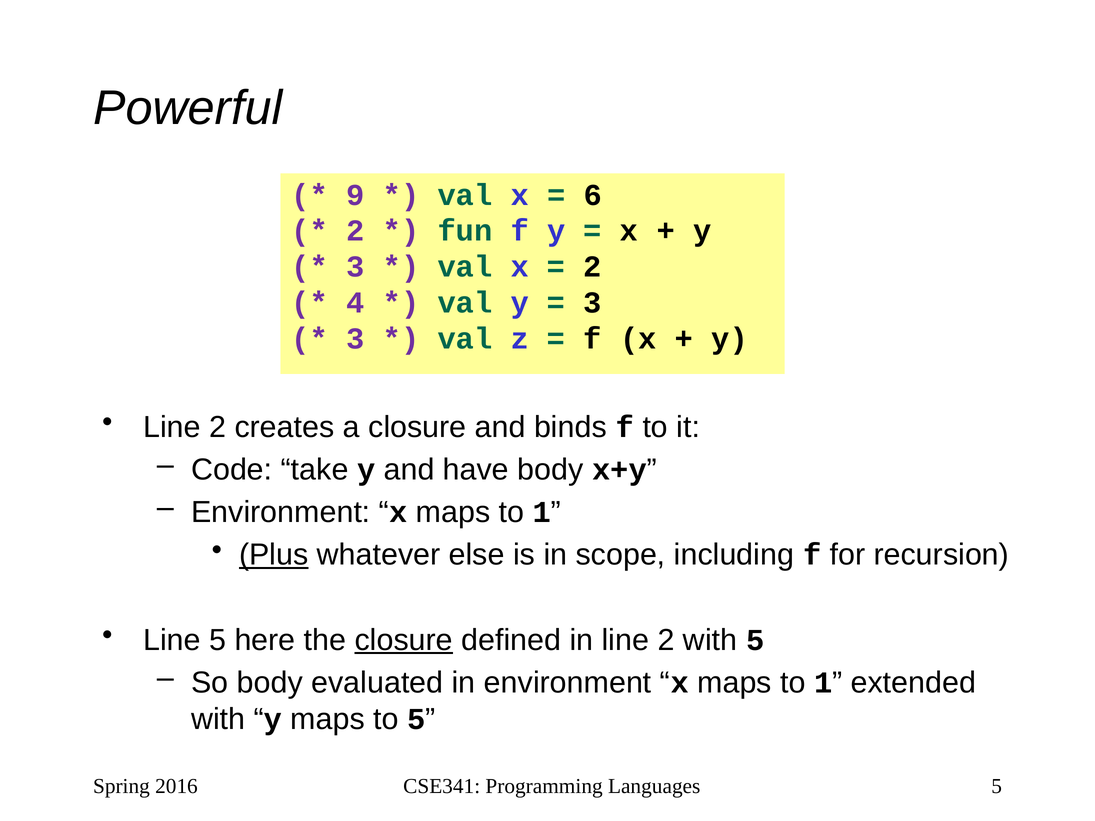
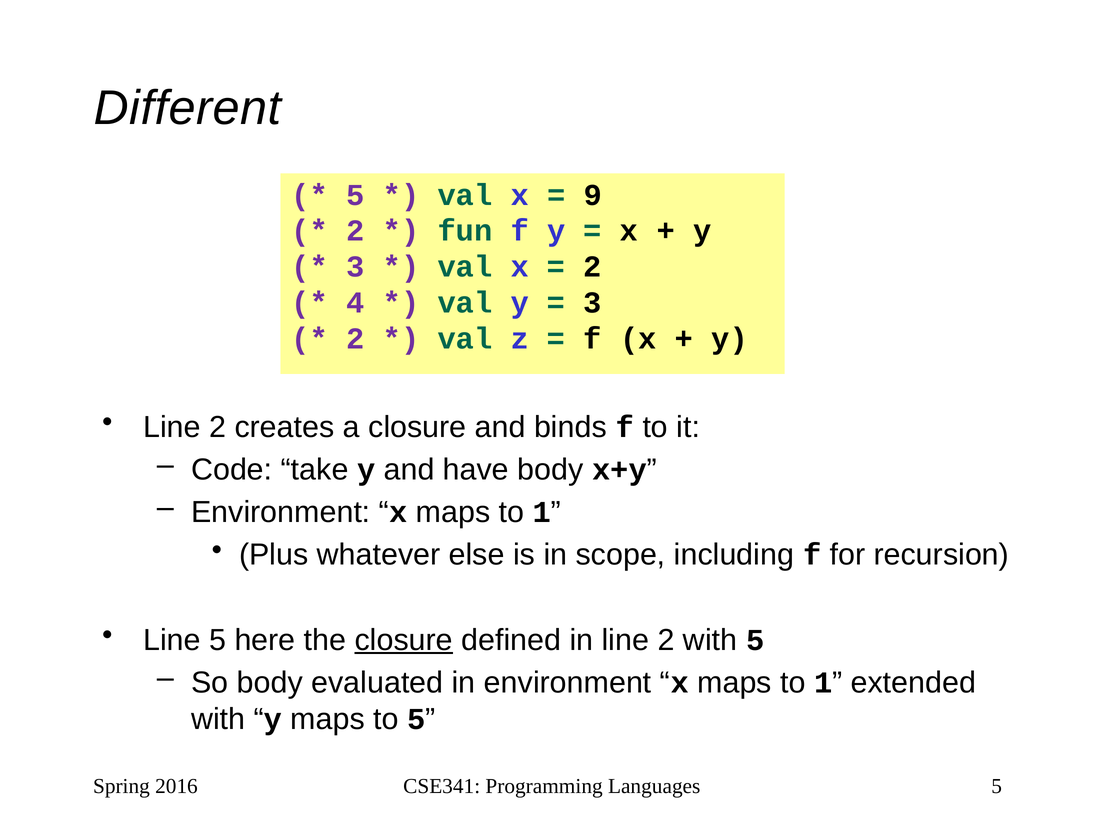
Powerful: Powerful -> Different (188, 108)
9: 9 -> 5 (355, 195)
6: 6 -> 9 (593, 195)
3: 3 -> 2 (355, 339)
Plus underline: present -> none (274, 555)
